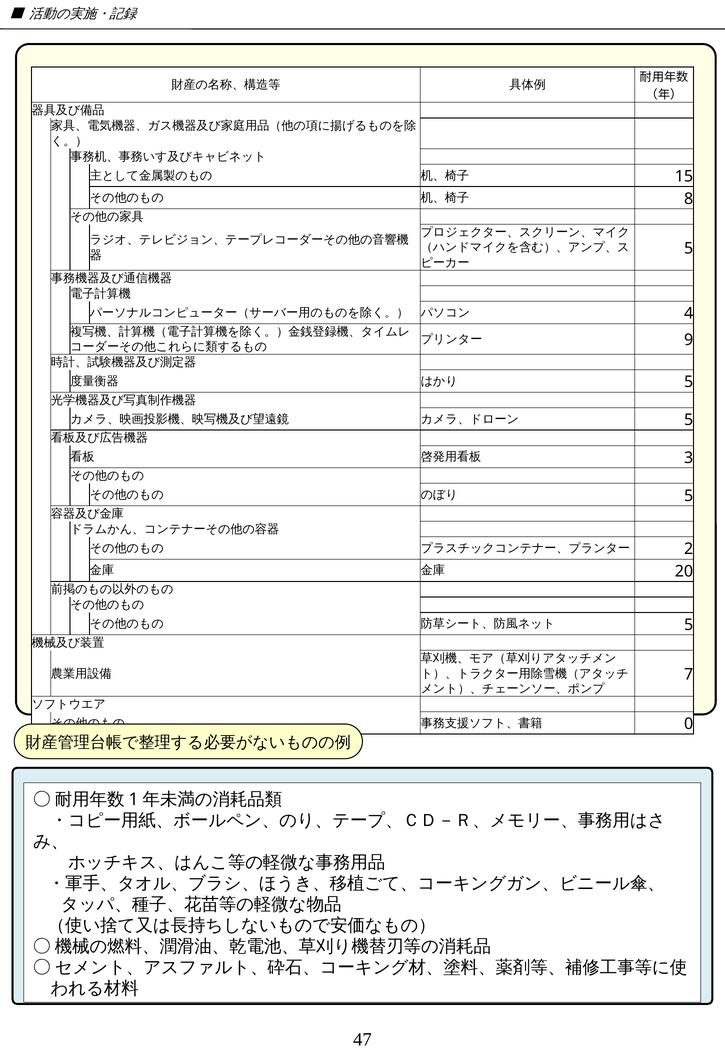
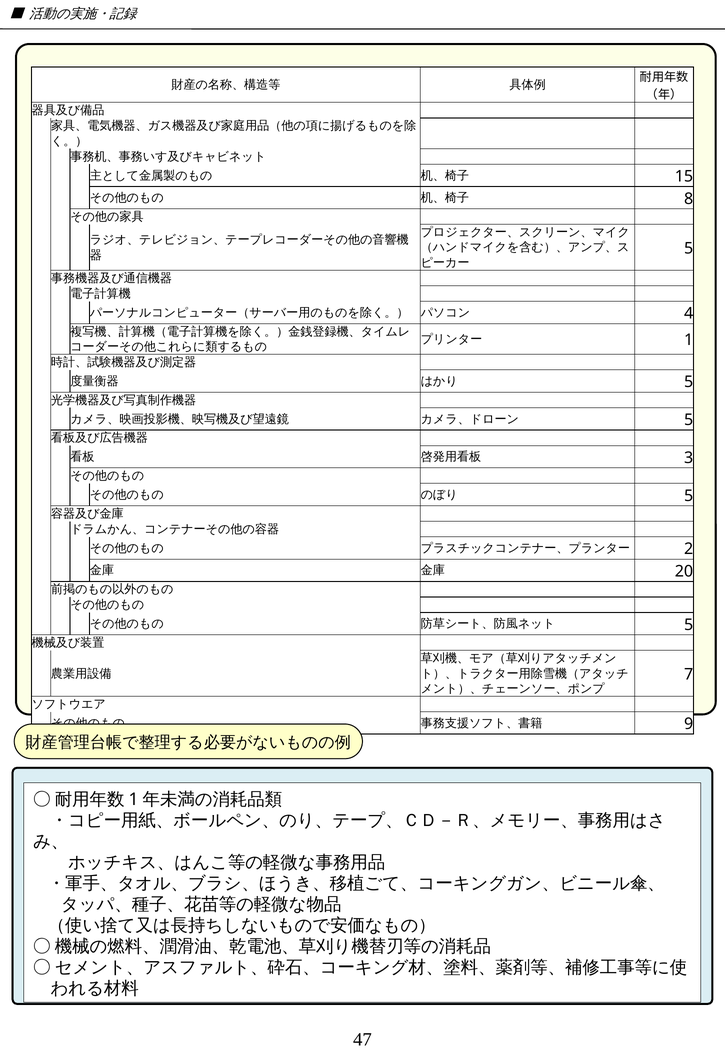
9: 9 -> 1 (689, 340)
0: 0 -> 9 (689, 724)
